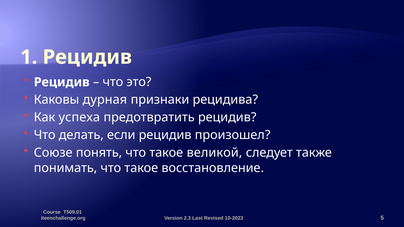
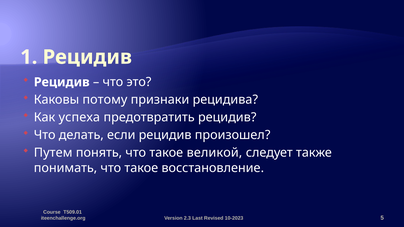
дурная: дурная -> потому (105, 100)
Союзе: Союзе -> Путем (53, 153)
